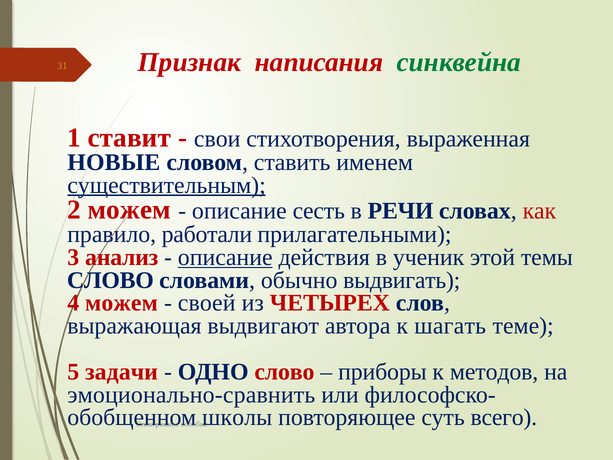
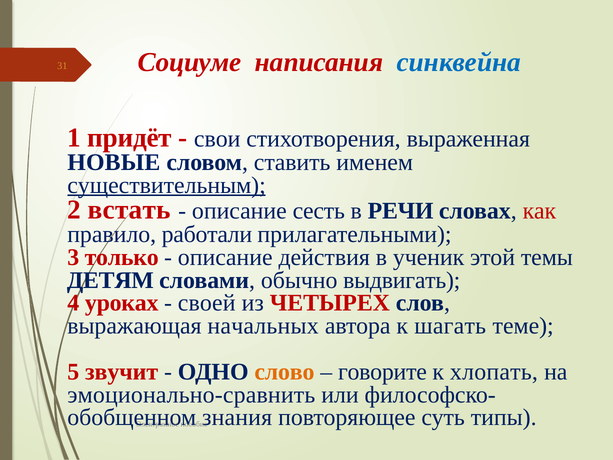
Признак: Признак -> Социуме (190, 62)
синквейна colour: green -> blue (459, 62)
ставит: ставит -> придёт (130, 138)
2 можем: можем -> встать (129, 209)
анализ: анализ -> только (122, 257)
описание underline: present -> none (225, 257)
СЛОВО: СЛОВО -> ДЕТЯМ (110, 280)
4 можем: можем -> уроках (122, 303)
выдвигают: выдвигают -> начальных (263, 326)
задачи: задачи -> звучит (122, 372)
слово colour: red -> orange (284, 372)
приборы: приборы -> говорите (382, 372)
методов: методов -> хлопать (494, 372)
школы: школы -> знания (237, 417)
всего: всего -> типы (504, 417)
